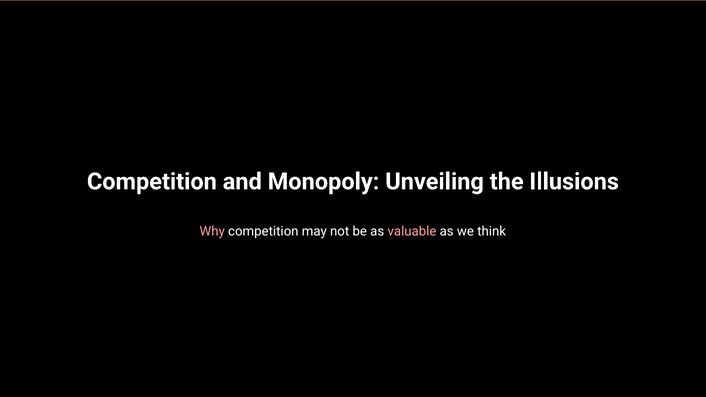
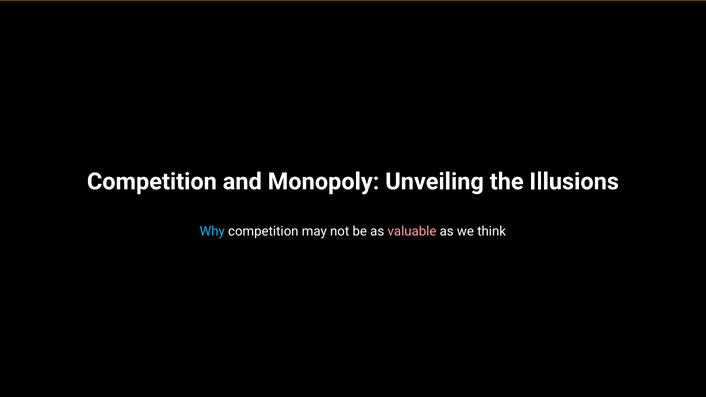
Why colour: pink -> light blue (212, 231)
